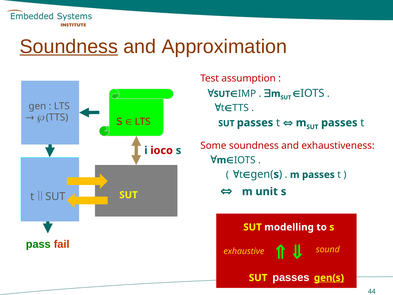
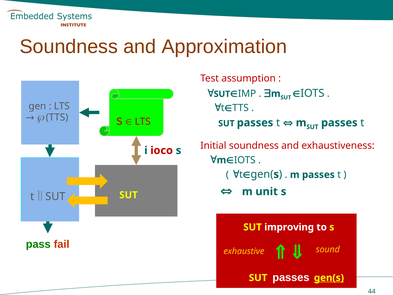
Soundness underline: present -> none (69, 47)
Some: Some -> Initial (213, 146)
modelling: modelling -> improving (289, 227)
